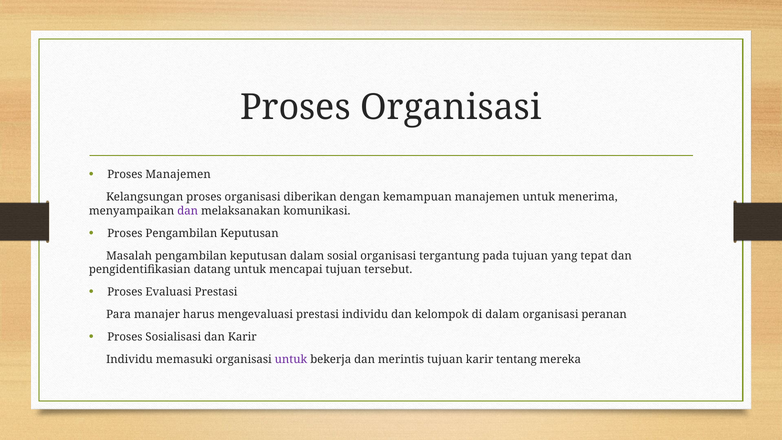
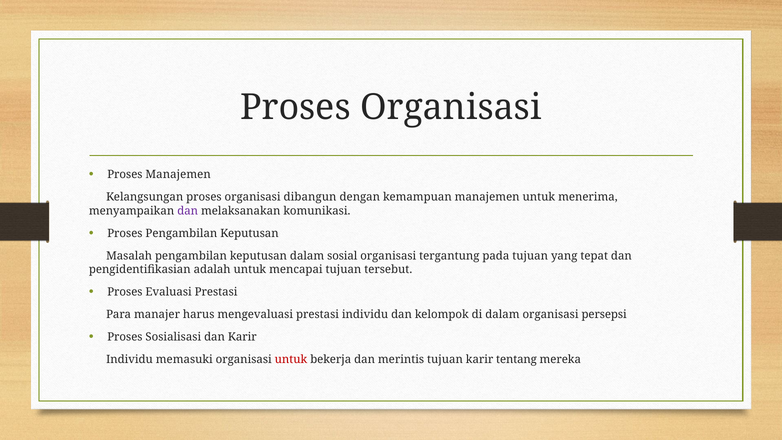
diberikan: diberikan -> dibangun (310, 197)
datang: datang -> adalah (212, 269)
peranan: peranan -> persepsi (604, 314)
untuk colour: purple -> red (291, 359)
